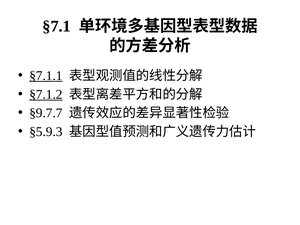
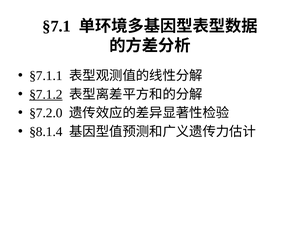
§7.1.1 underline: present -> none (46, 76)
§9.7.7: §9.7.7 -> §7.2.0 (46, 113)
§5.9.3: §5.9.3 -> §8.1.4 (46, 132)
